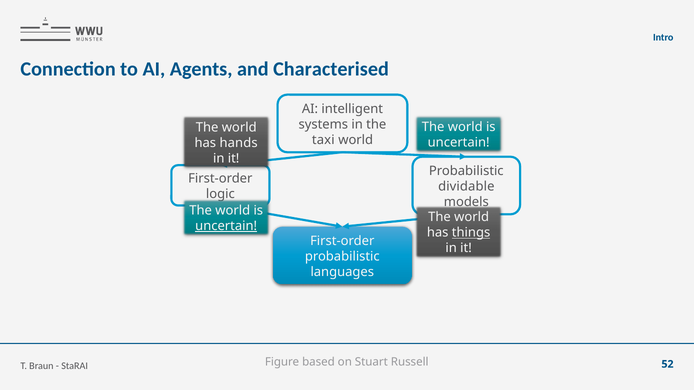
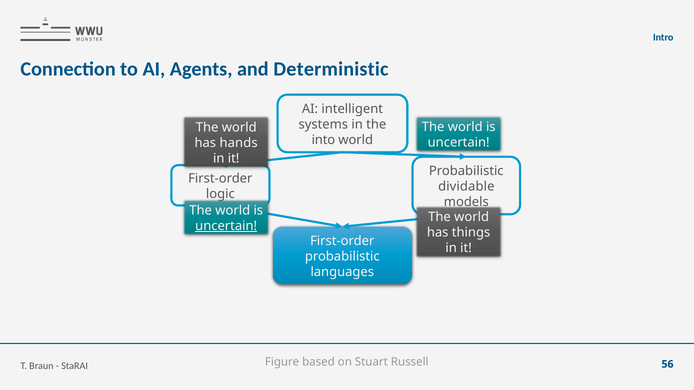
Characterised: Characterised -> Deterministic (331, 69)
taxi: taxi -> into (323, 140)
things underline: present -> none (471, 233)
52: 52 -> 56 (667, 365)
